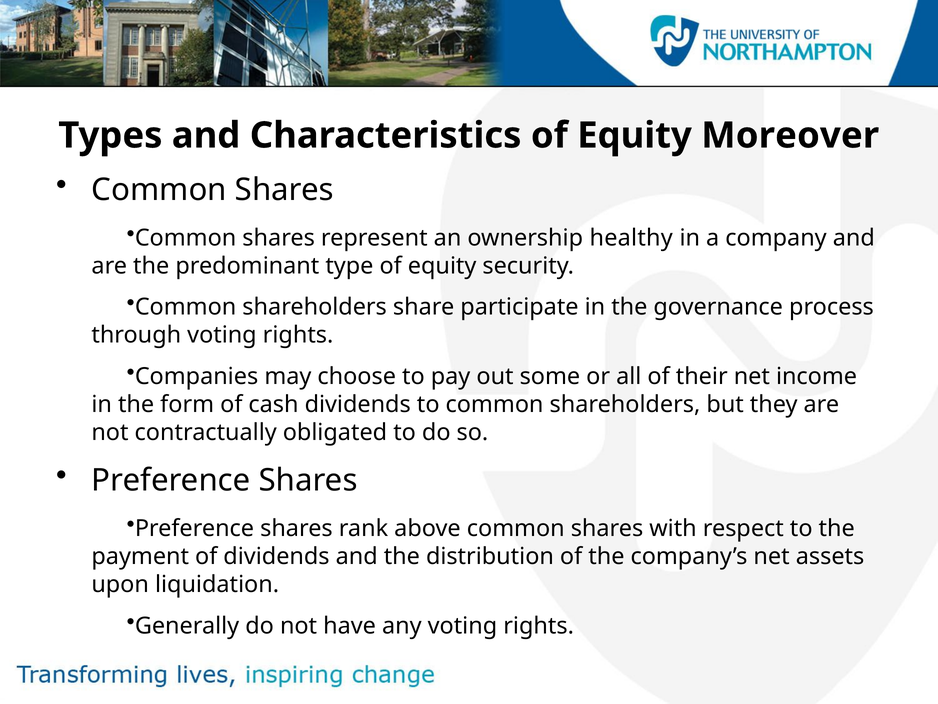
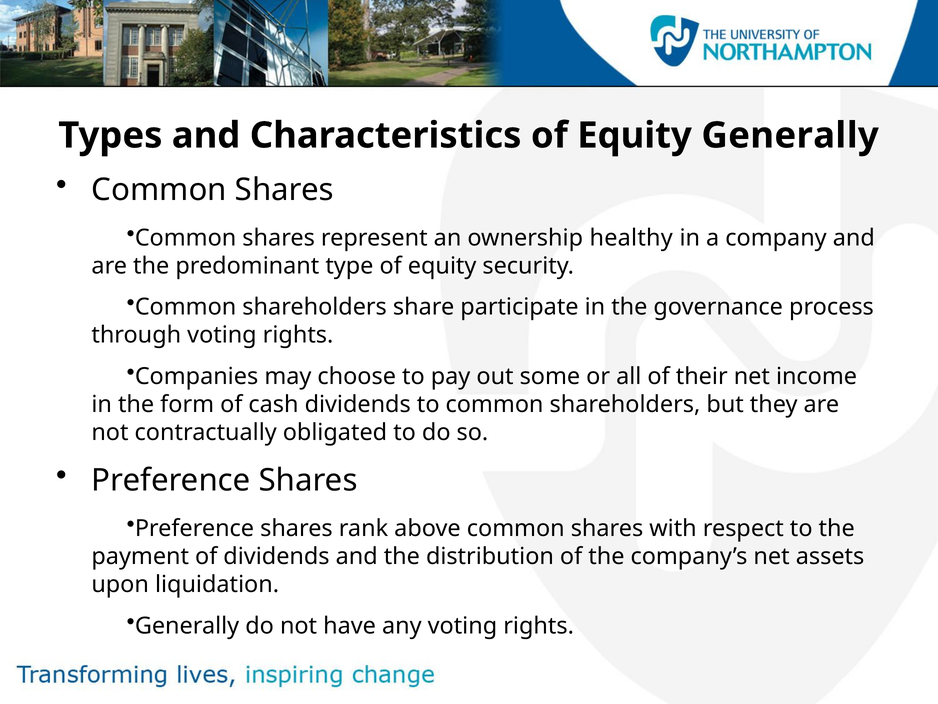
Equity Moreover: Moreover -> Generally (790, 135)
